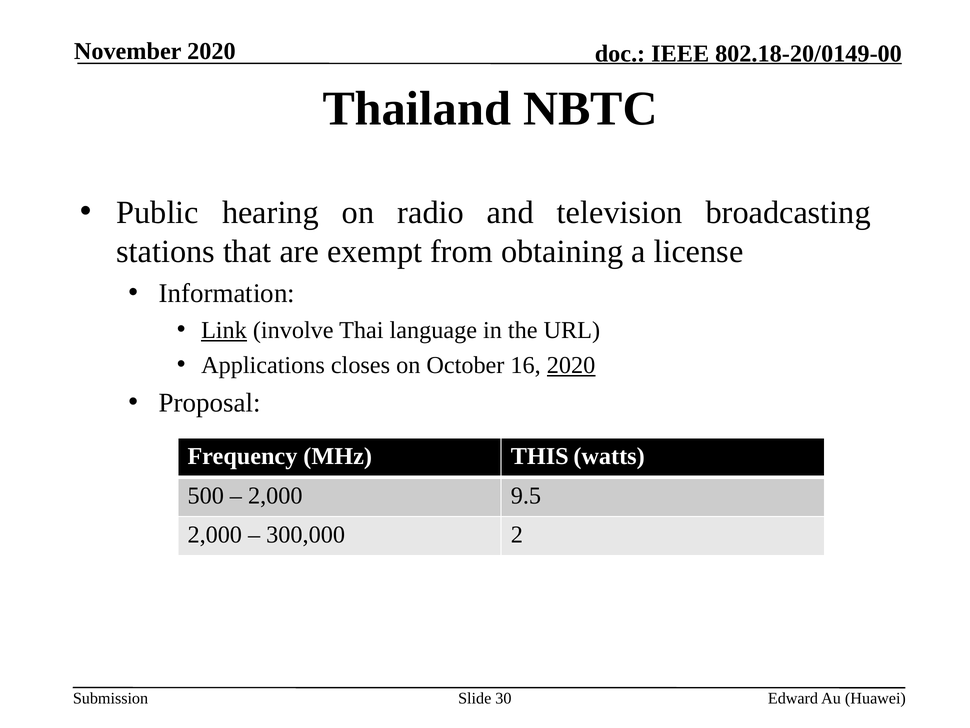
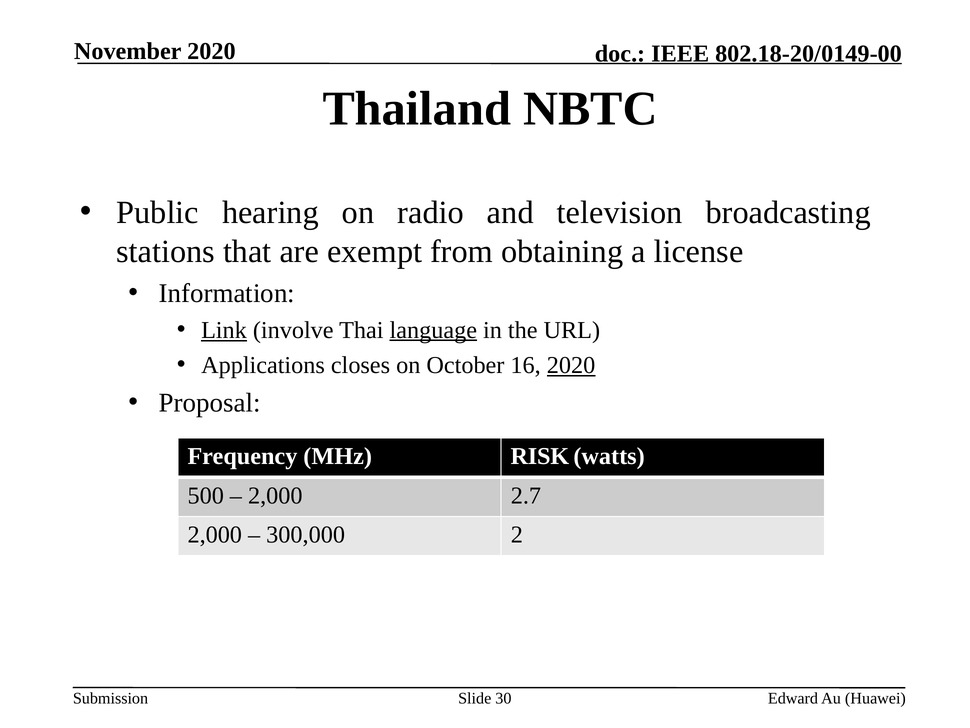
language underline: none -> present (433, 330)
THIS: THIS -> RISK (540, 456)
9.5: 9.5 -> 2.7 (526, 495)
